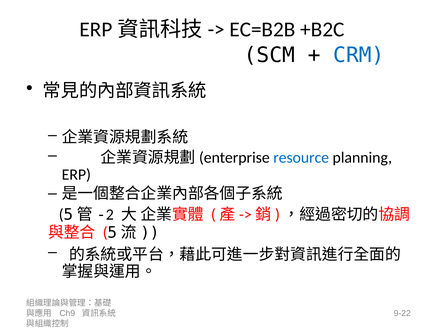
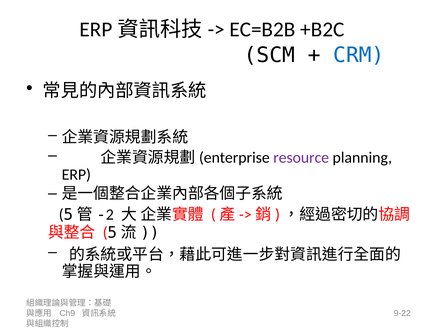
resource colour: blue -> purple (301, 157)
